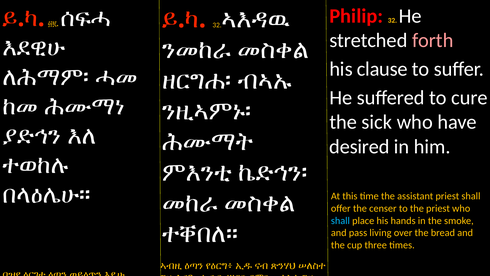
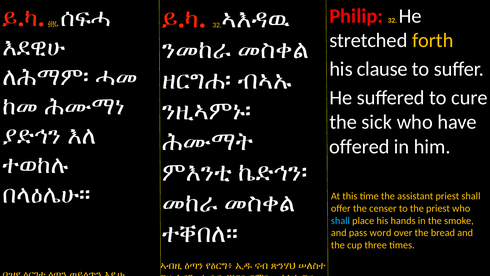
forth colour: pink -> yellow (433, 40)
desired: desired -> offered (359, 147)
living: living -> word (380, 233)
